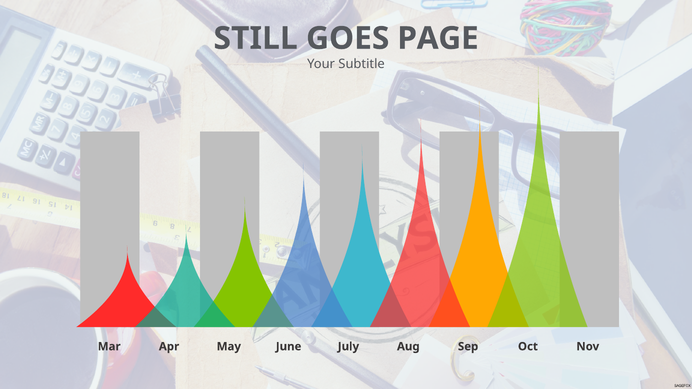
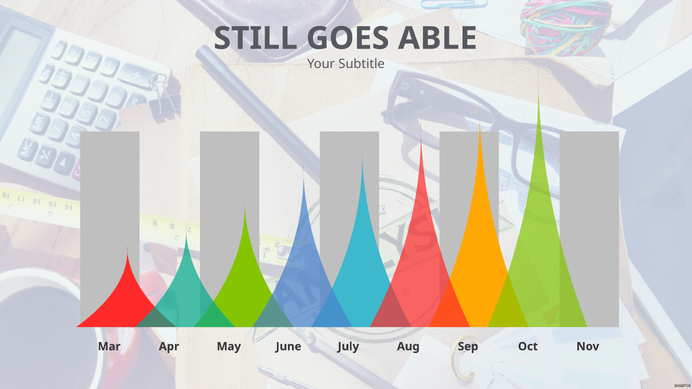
PAGE: PAGE -> ABLE (438, 38)
